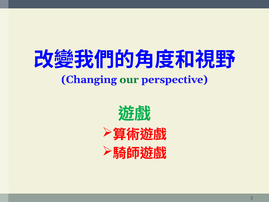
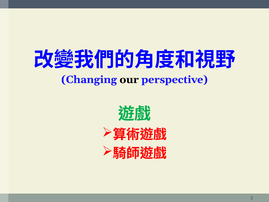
our colour: green -> black (129, 79)
